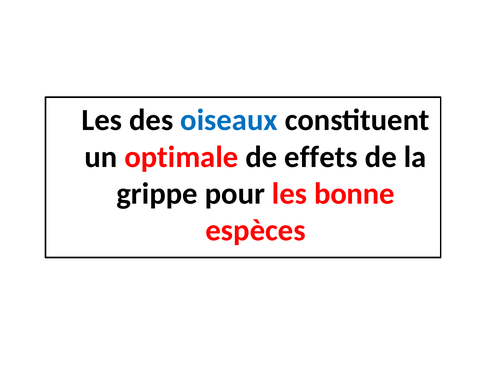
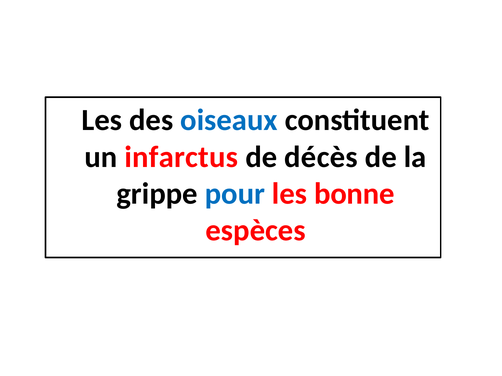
optimale: optimale -> infarctus (181, 157)
effets: effets -> décès (321, 157)
pour colour: black -> blue (235, 194)
